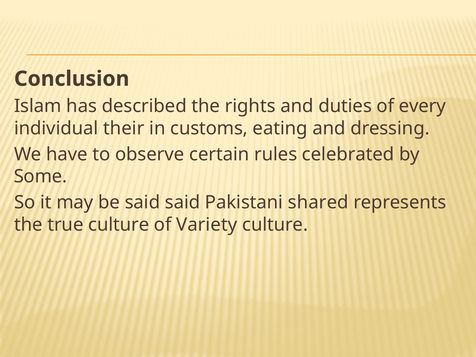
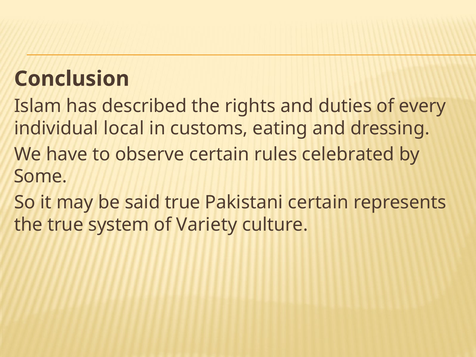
their: their -> local (124, 128)
said said: said -> true (183, 202)
Pakistani shared: shared -> certain (318, 202)
true culture: culture -> system (119, 225)
